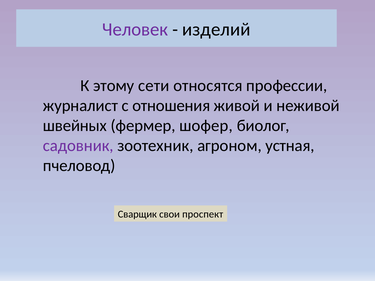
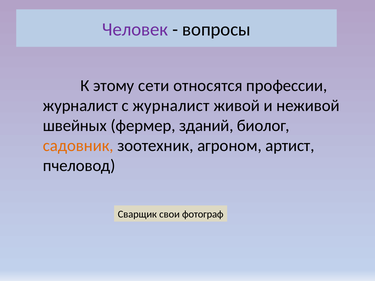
изделий: изделий -> вопросы (216, 29)
с отношения: отношения -> журналист (171, 106)
шофер: шофер -> зданий (206, 126)
садовник colour: purple -> orange (78, 146)
устная: устная -> артист (290, 146)
проспект: проспект -> фотограф (203, 214)
